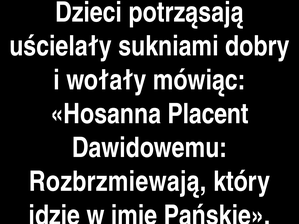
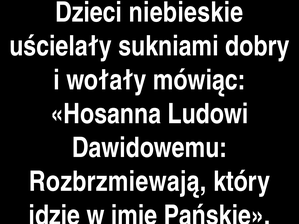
potrząsają: potrząsają -> niebieskie (186, 12)
Placent: Placent -> Ludowi (208, 114)
